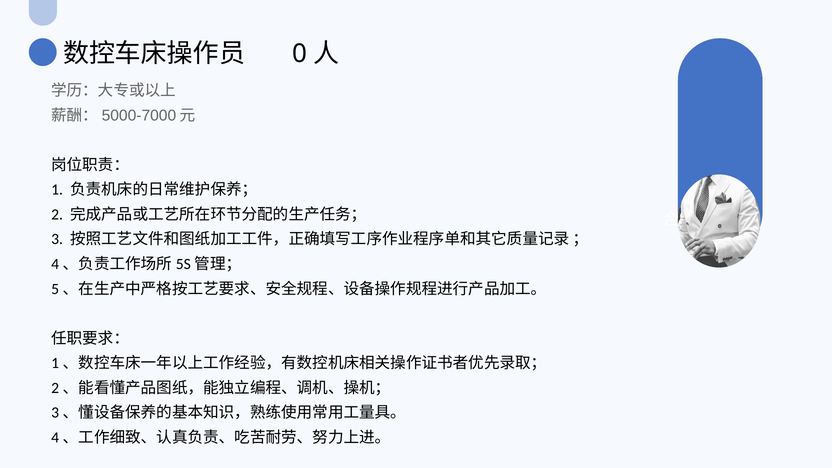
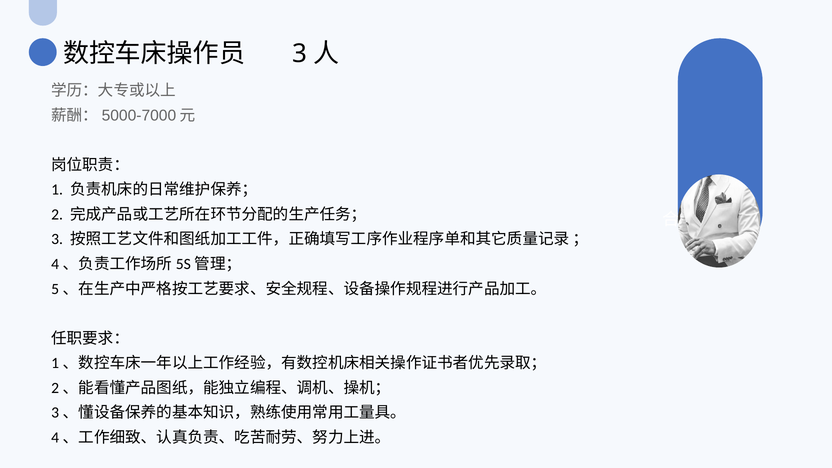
0: 0 -> 3 (299, 54)
